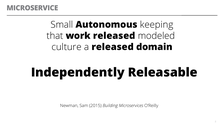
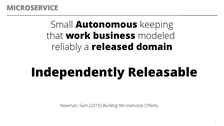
work released: released -> business (114, 36)
culture: culture -> reliably (67, 47)
